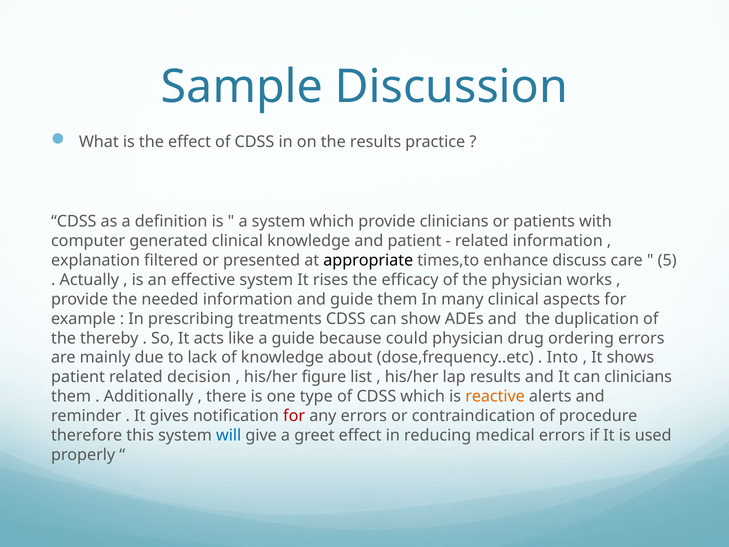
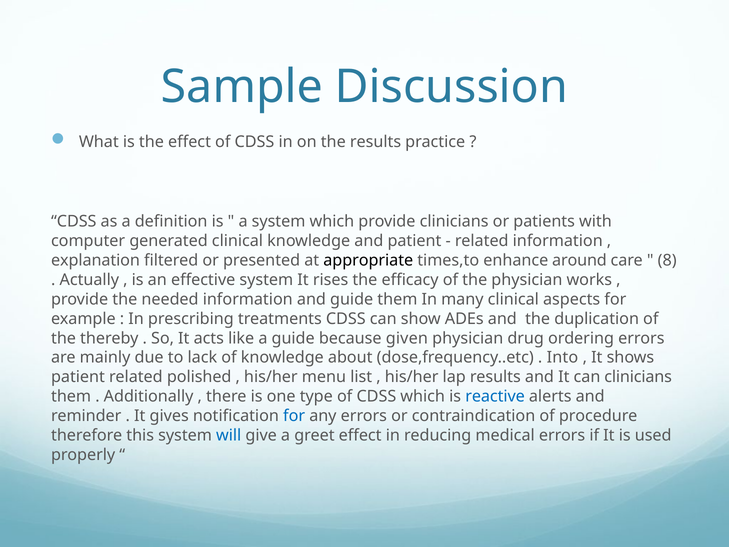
discuss: discuss -> around (579, 260)
5: 5 -> 8 (667, 260)
could: could -> given (407, 338)
decision: decision -> polished (199, 377)
figure: figure -> menu (324, 377)
reactive colour: orange -> blue (495, 396)
for colour: red -> blue (294, 416)
